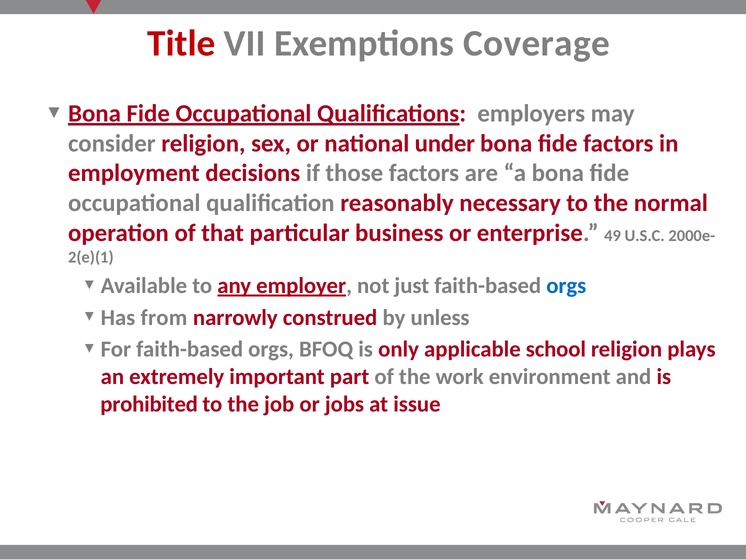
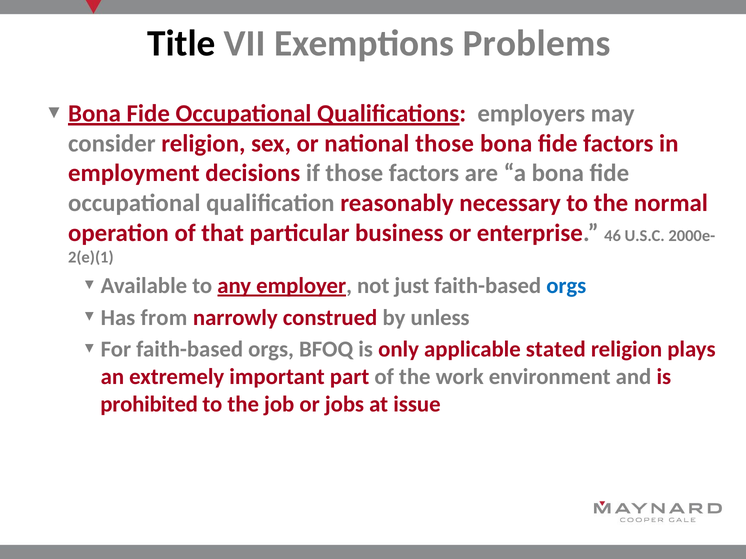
Title colour: red -> black (181, 44)
Coverage: Coverage -> Problems (537, 44)
national under: under -> those (445, 143)
49: 49 -> 46 (613, 236)
school: school -> stated (556, 350)
